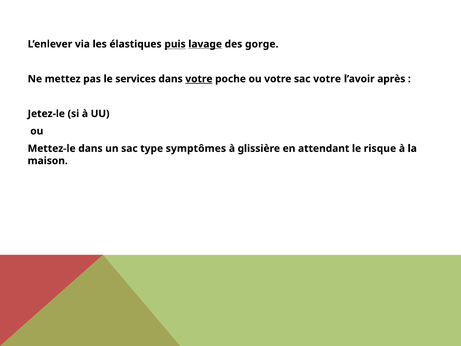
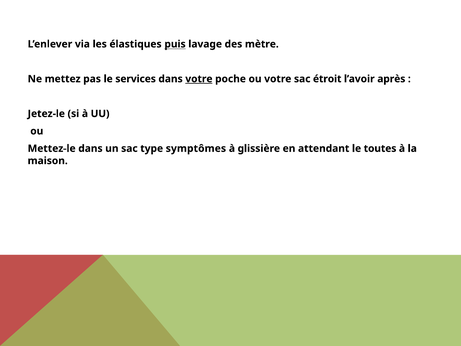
lavage underline: present -> none (205, 44)
gorge: gorge -> mètre (262, 44)
sac votre: votre -> étroit (327, 79)
risque: risque -> toutes (380, 148)
